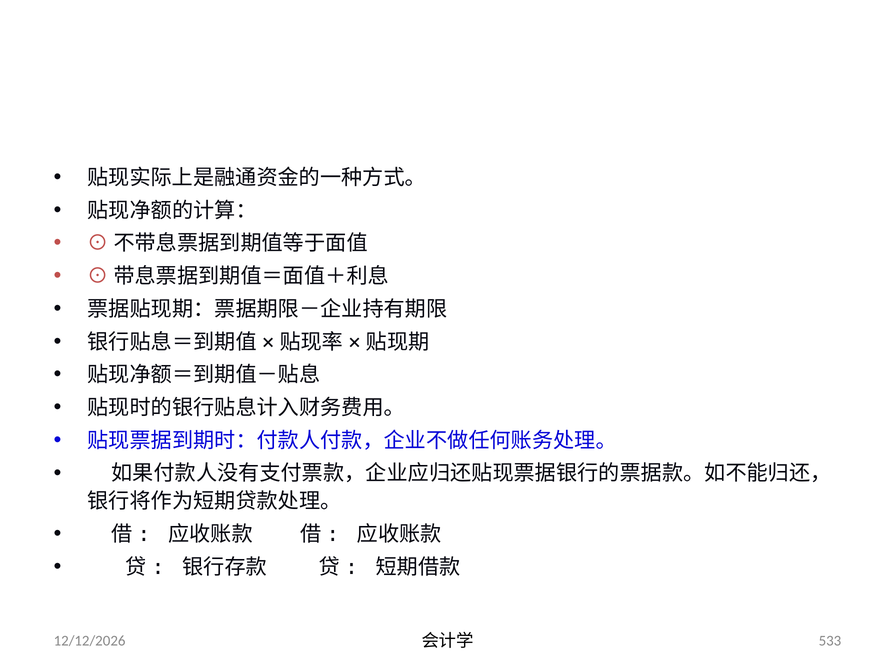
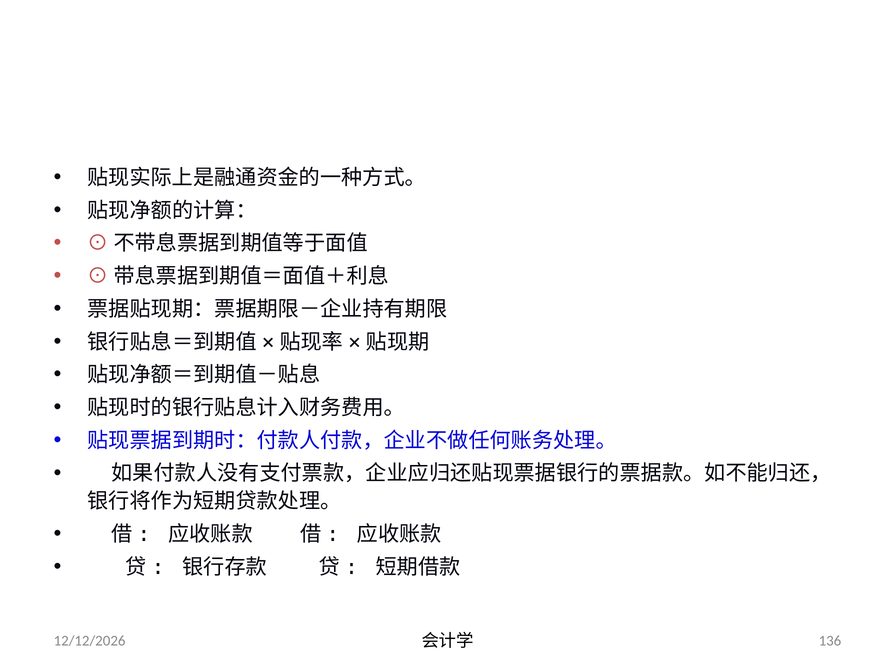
533: 533 -> 136 (830, 641)
